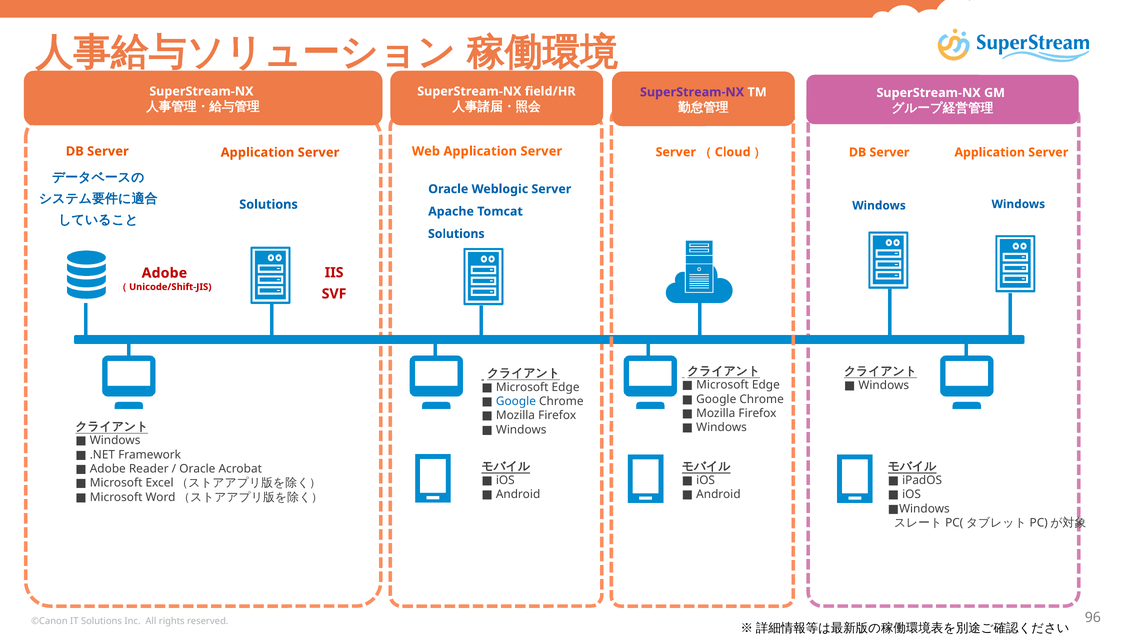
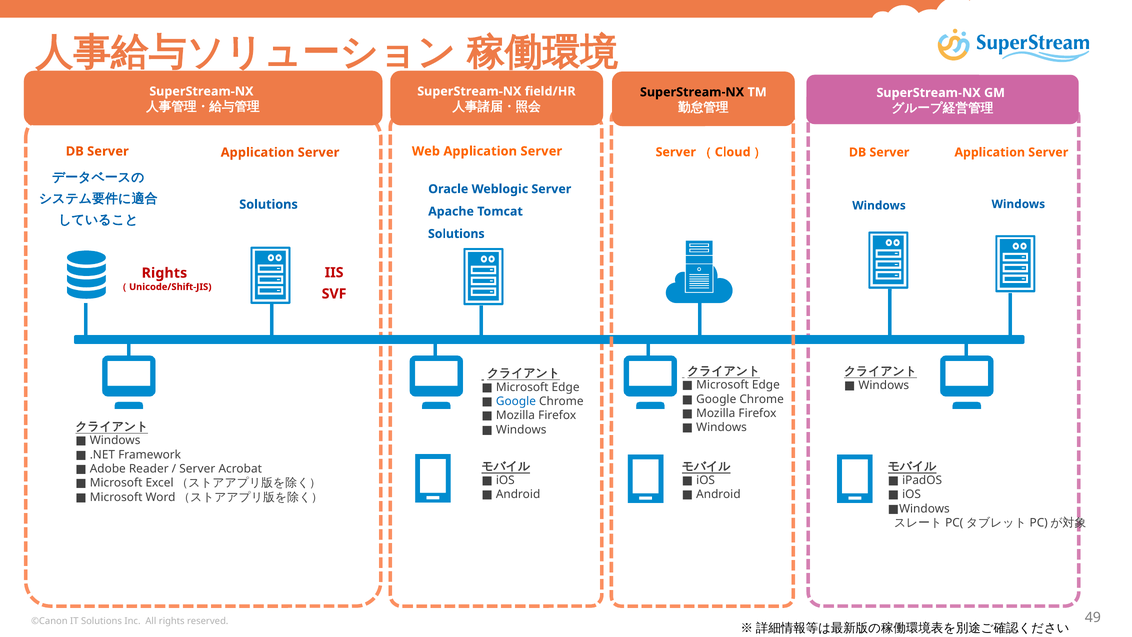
SuperStream-NX colour: purple -> black (692, 92)
Adobe: Adobe -> Rights (164, 273)
Oracle: Oracle -> Server (197, 469)
96: 96 -> 49 (1093, 617)
